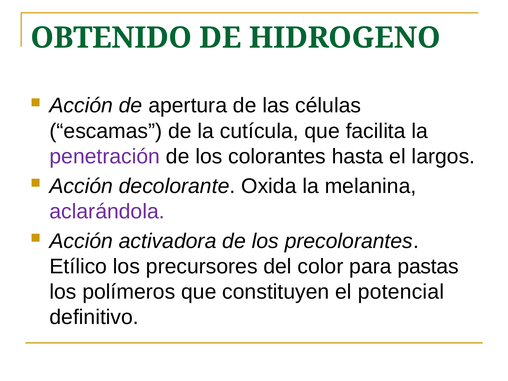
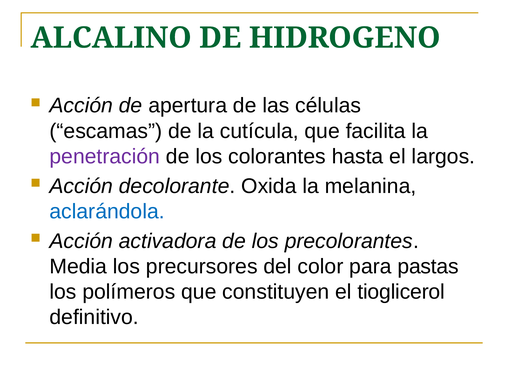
OBTENIDO: OBTENIDO -> ALCALINO (111, 38)
aclarándola colour: purple -> blue (107, 211)
Etílico: Etílico -> Media (78, 266)
potencial: potencial -> tioglicerol (401, 292)
